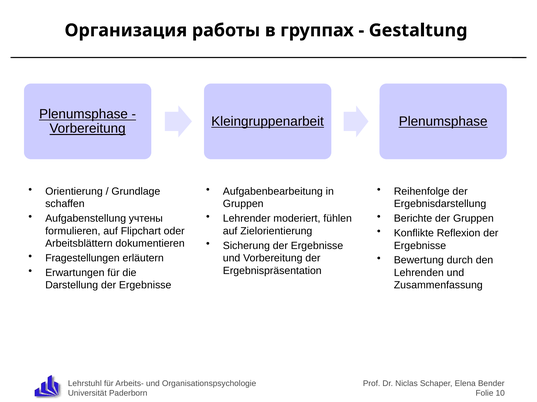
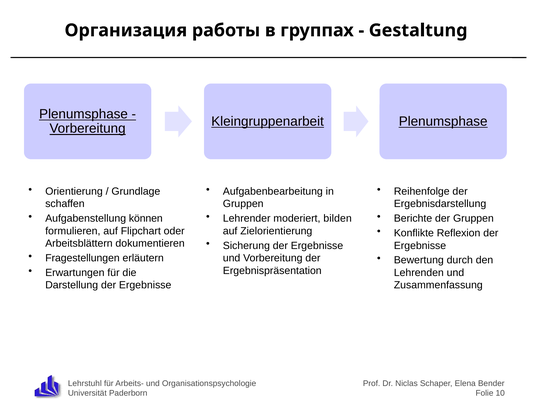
учтены: учтены -> können (146, 219)
fühlen: fühlen -> bilden (338, 219)
